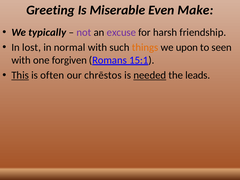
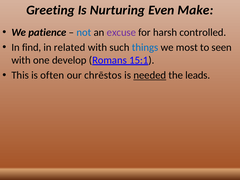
Miserable: Miserable -> Nurturing (117, 10)
typically: typically -> patience (47, 32)
not colour: purple -> blue (84, 32)
friendship: friendship -> controlled (203, 32)
lost: lost -> find (32, 47)
normal: normal -> related (70, 47)
things colour: orange -> blue (145, 47)
upon: upon -> most (187, 47)
forgiven: forgiven -> develop (69, 60)
This underline: present -> none (20, 75)
